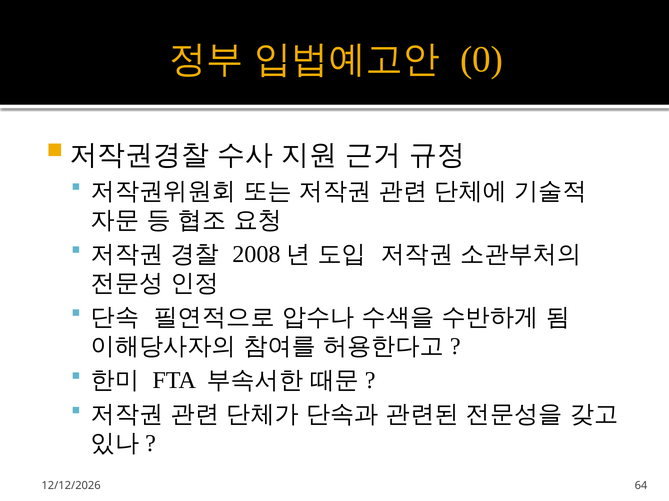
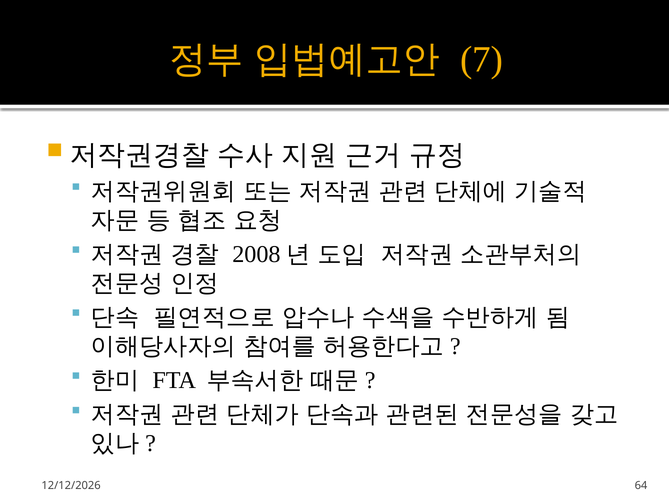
0: 0 -> 7 (482, 60)
